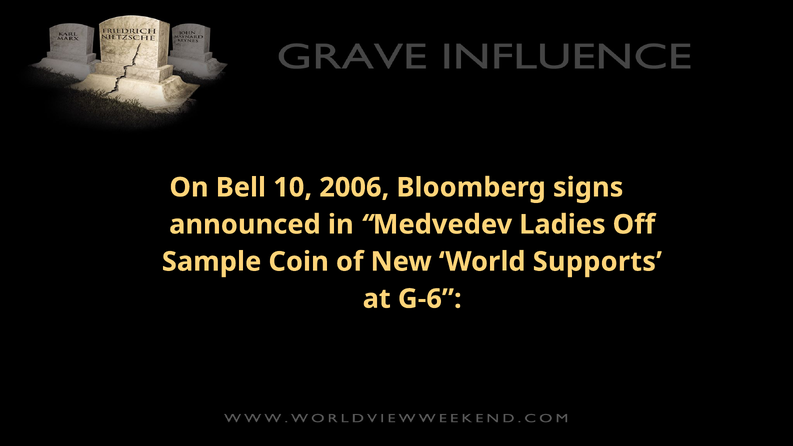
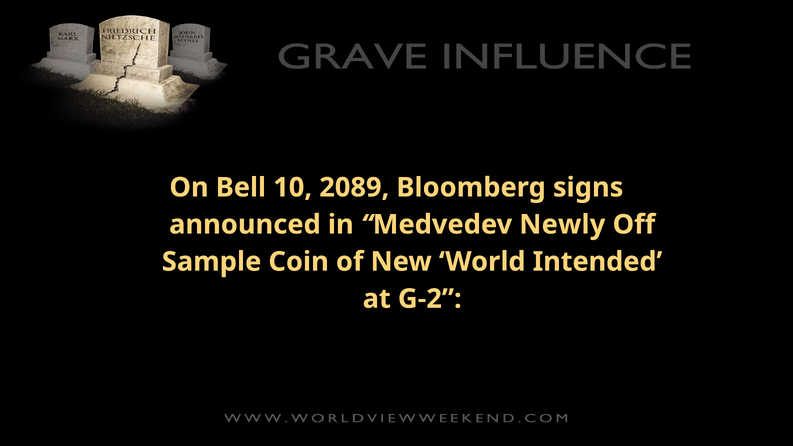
2006: 2006 -> 2089 (354, 187)
Ladies: Ladies -> Newly (562, 225)
Supports: Supports -> Intended (598, 262)
G-6: G-6 -> G-2 (430, 299)
